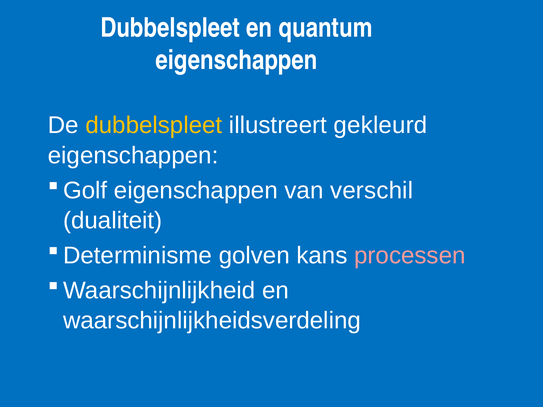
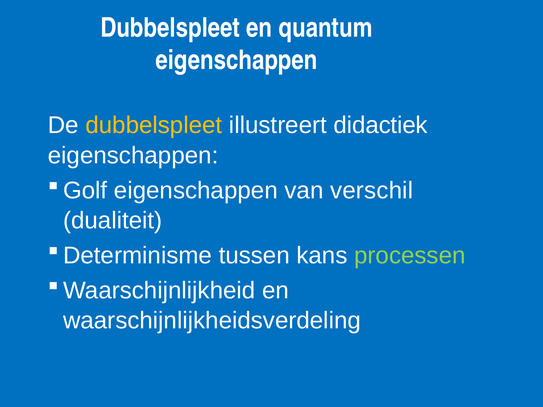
gekleurd: gekleurd -> didactiek (381, 125)
golven: golven -> tussen (254, 256)
processen colour: pink -> light green (410, 256)
